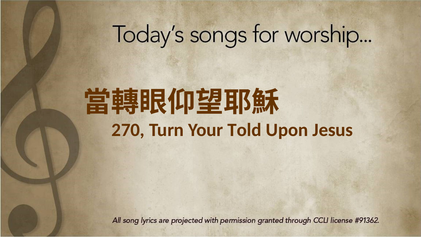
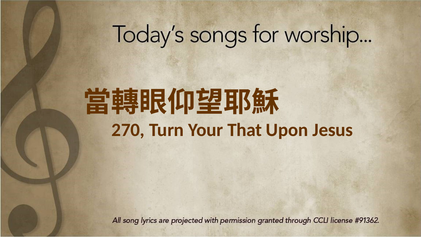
Told: Told -> That (245, 130)
